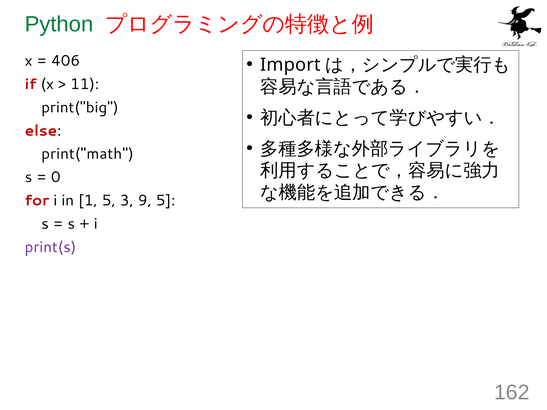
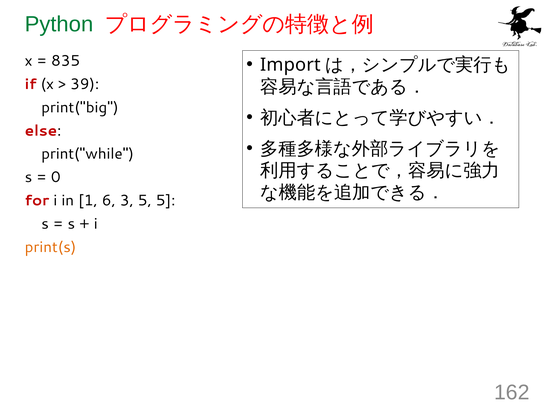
406: 406 -> 835 (66, 61)
11: 11 -> 39 (85, 84)
print("math: print("math -> print("while (88, 154)
1 5: 5 -> 6 (109, 201)
3 9: 9 -> 5 (145, 201)
print(s colour: purple -> orange (51, 247)
